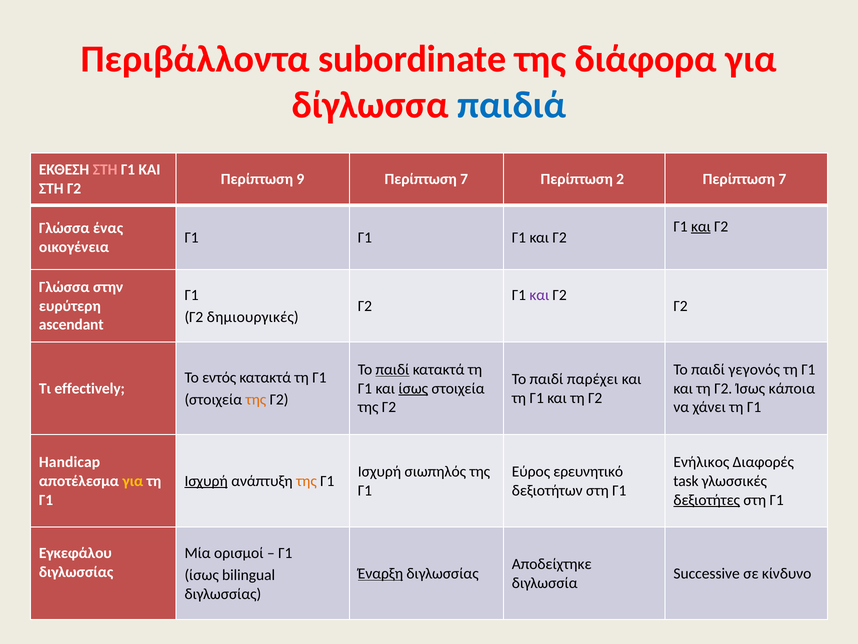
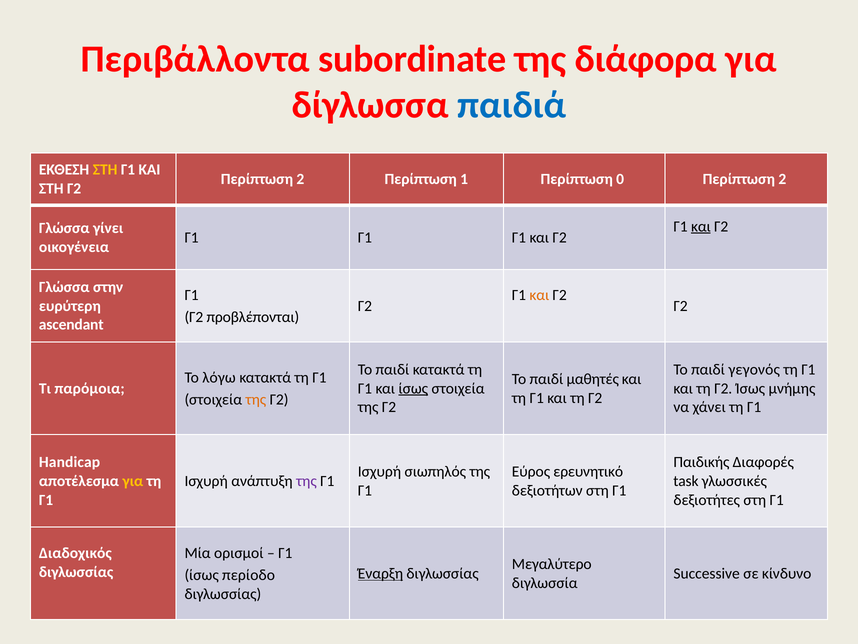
ΣΤΗ colour: pink -> yellow (105, 170)
9: 9 -> 2 (300, 179)
7: 7 -> 1 (464, 179)
2: 2 -> 0 (620, 179)
7: 7 -> 2 (782, 179)
ένας: ένας -> γίνει (108, 228)
και colour: purple -> orange (539, 295)
δημιουργικές: δημιουργικές -> προβλέπονται (253, 317)
παιδί underline: present -> none (392, 369)
εντός: εντός -> λόγω (219, 377)
παρέχει: παρέχει -> μαθητές (593, 379)
effectively: effectively -> παρόμοια (90, 388)
κάποια: κάποια -> μνήμης (792, 388)
Ενήλικος: Ενήλικος -> Παιδικής (701, 462)
Ισχυρή underline: present -> none (206, 481)
της colour: orange -> purple (306, 481)
δεξιοτήτες underline: present -> none (707, 500)
Εγκεφάλου: Εγκεφάλου -> Διαδοχικός (75, 553)
Αποδείχτηκε: Αποδείχτηκε -> Μεγαλύτερο (552, 564)
bilingual: bilingual -> περίοδο (249, 575)
